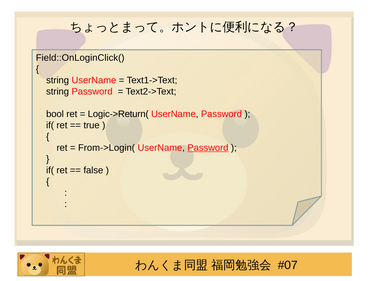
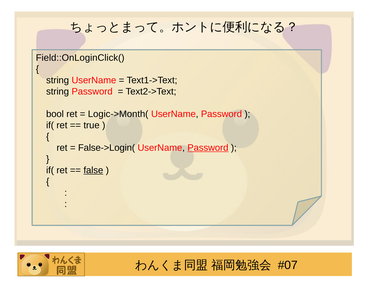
Logic->Return(: Logic->Return( -> Logic->Month( (118, 114)
From->Login(: From->Login( -> False->Login( (107, 148)
false underline: none -> present (93, 170)
